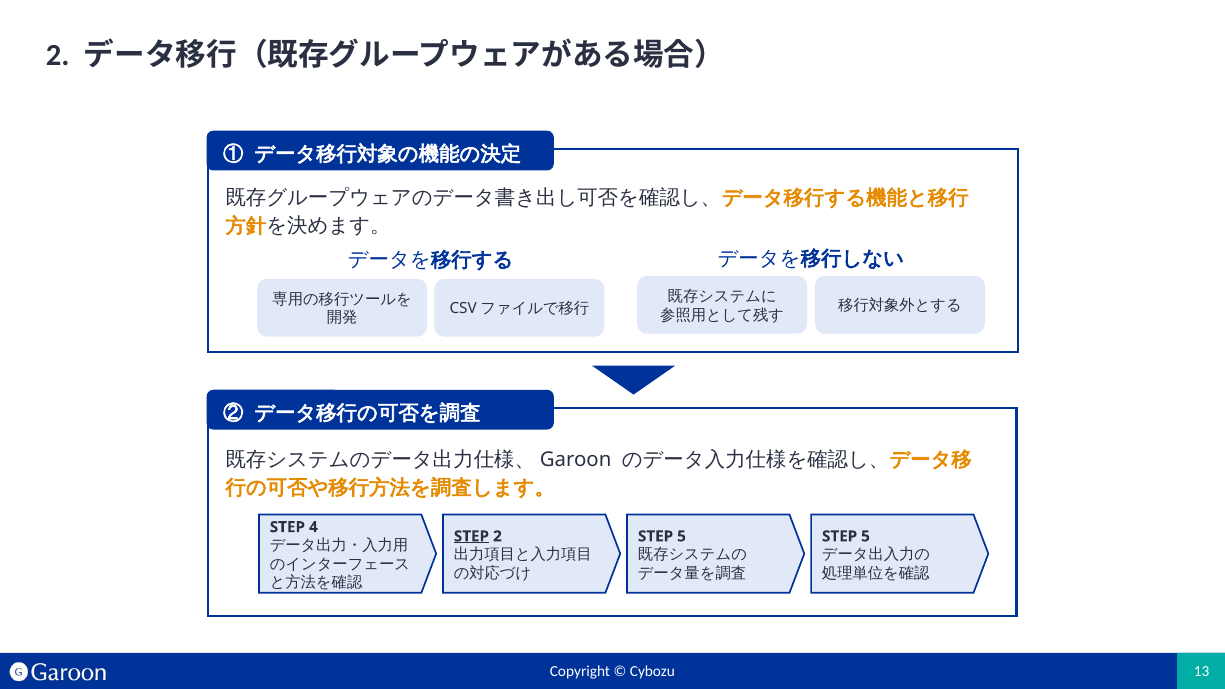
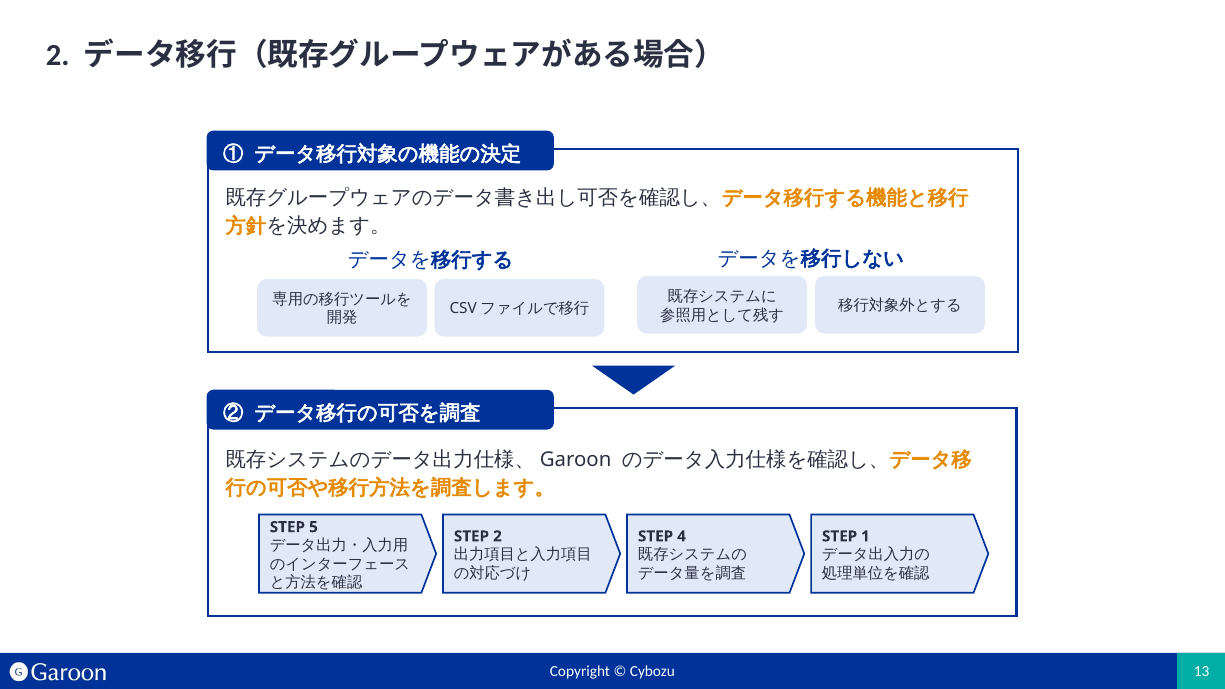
4: 4 -> 5 (313, 527)
STEP underline: present -> none (471, 536)
5: 5 -> 4 (682, 536)
5: 5 -> 1 (866, 536)
